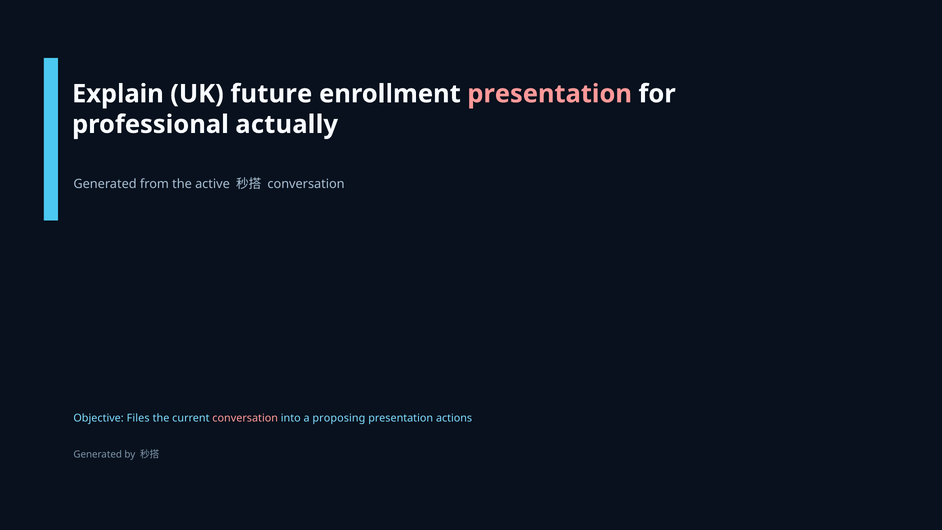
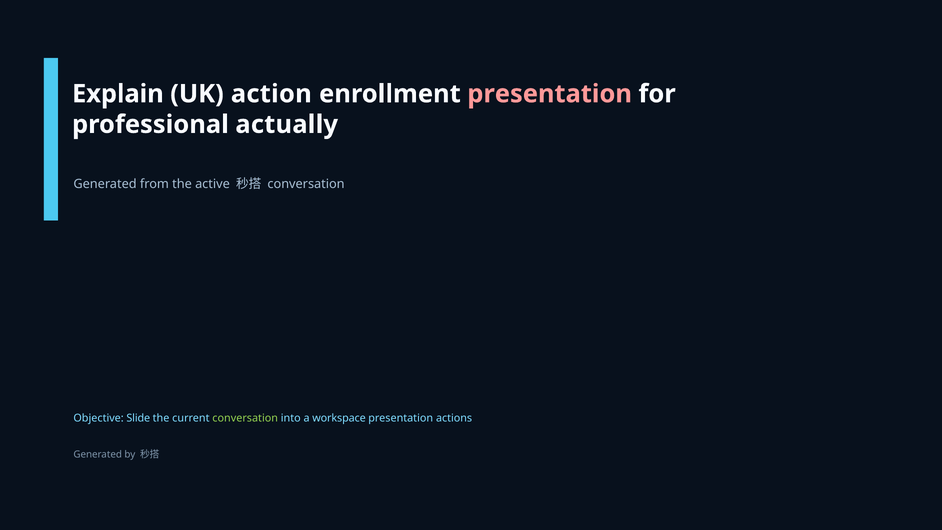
future: future -> action (271, 94)
Files: Files -> Slide (138, 418)
conversation colour: pink -> light green (245, 418)
proposing: proposing -> workspace (339, 418)
